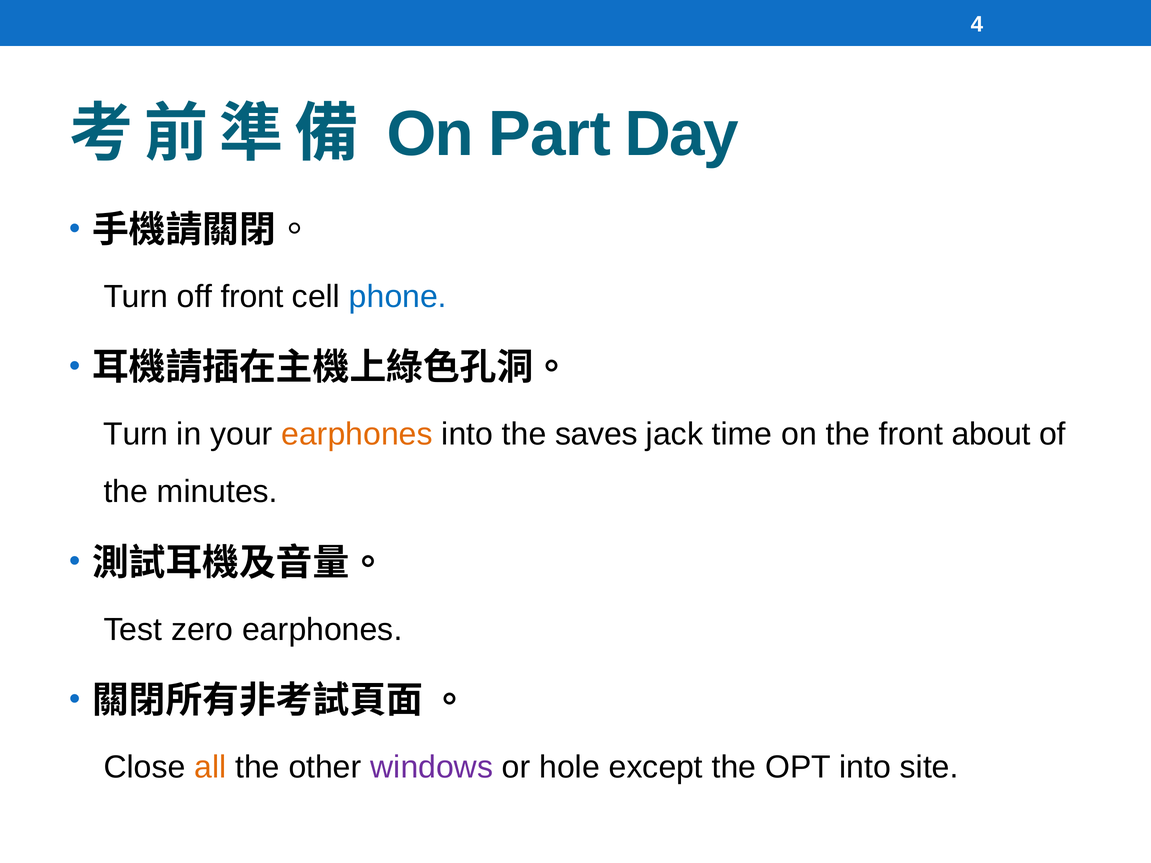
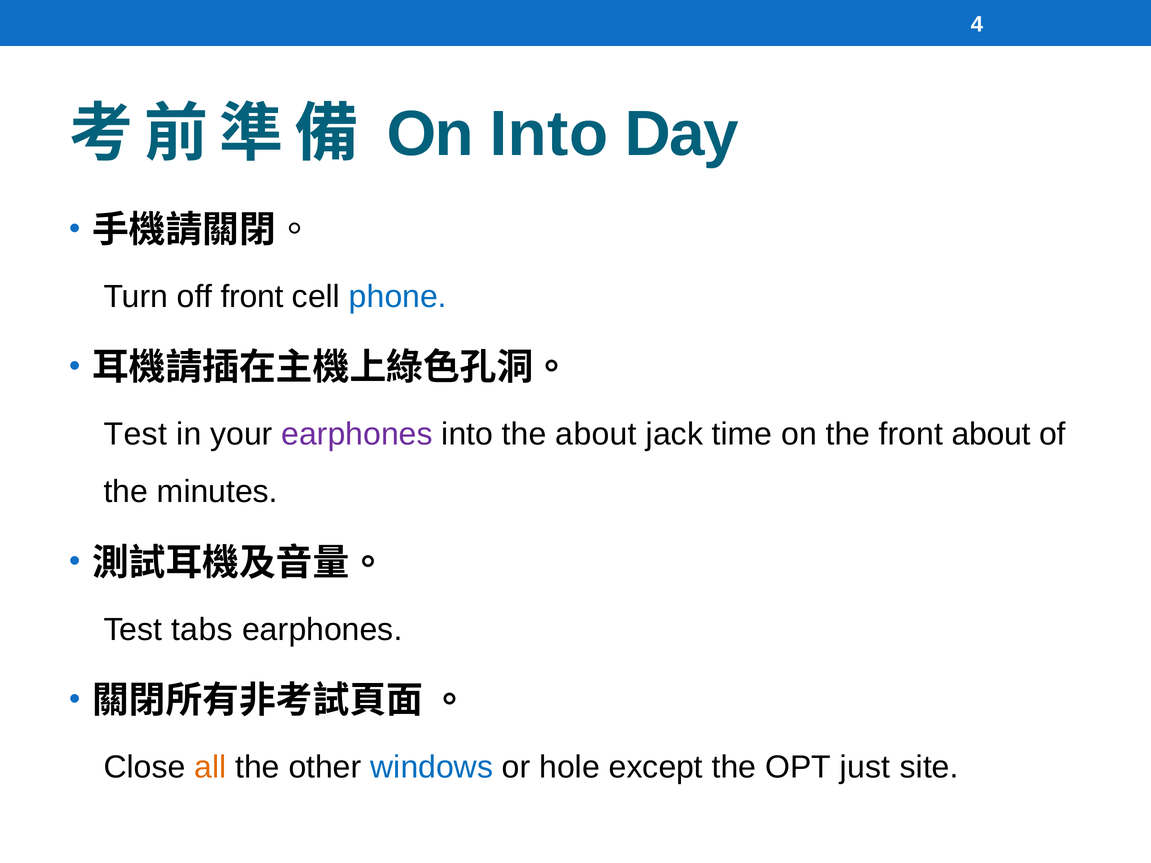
On Part: Part -> Into (549, 134)
Turn: Turn -> Test (135, 434)
earphones colour: orange -> purple (357, 434)
the saves: saves -> about (596, 434)
zero: zero -> tabs (202, 630)
windows colour: purple -> blue (432, 767)
OPT into: into -> just (865, 767)
